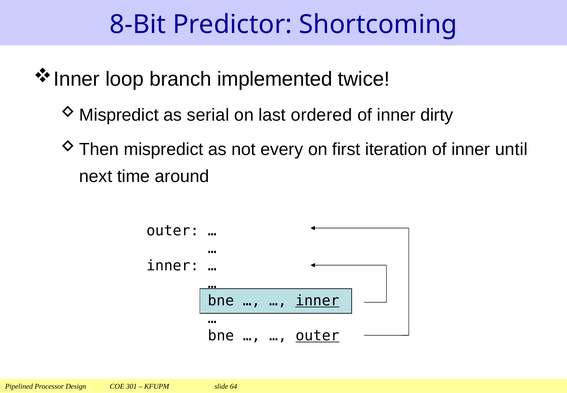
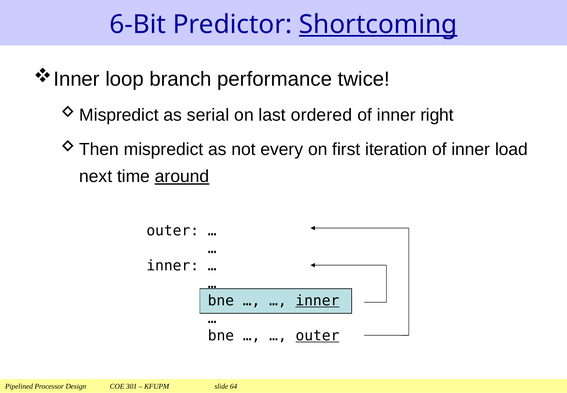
8-Bit: 8-Bit -> 6-Bit (138, 24)
Shortcoming underline: none -> present (378, 24)
implemented: implemented -> performance (275, 79)
dirty: dirty -> right (437, 115)
until: until -> load (511, 149)
around underline: none -> present (182, 176)
